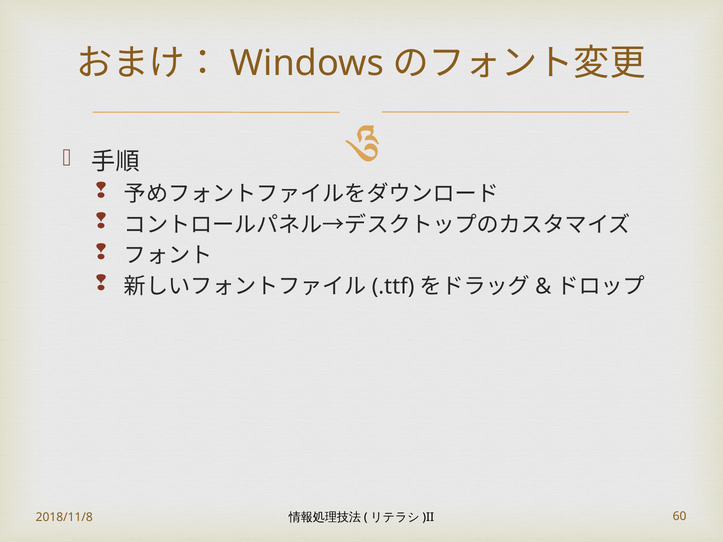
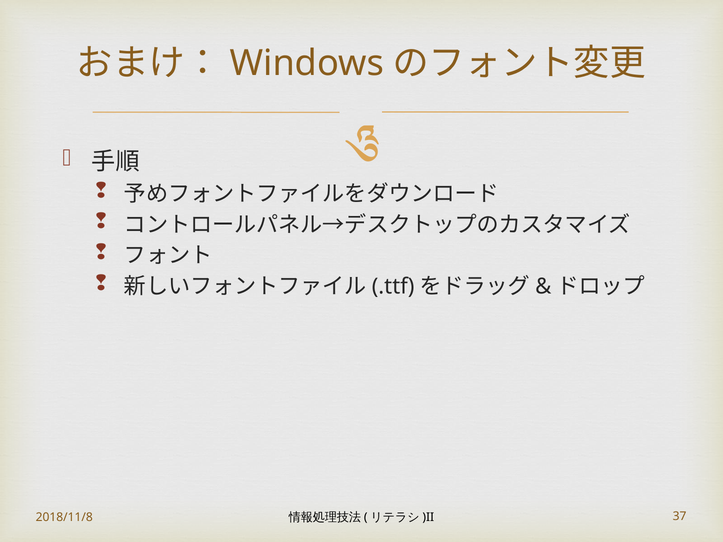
60: 60 -> 37 (680, 517)
